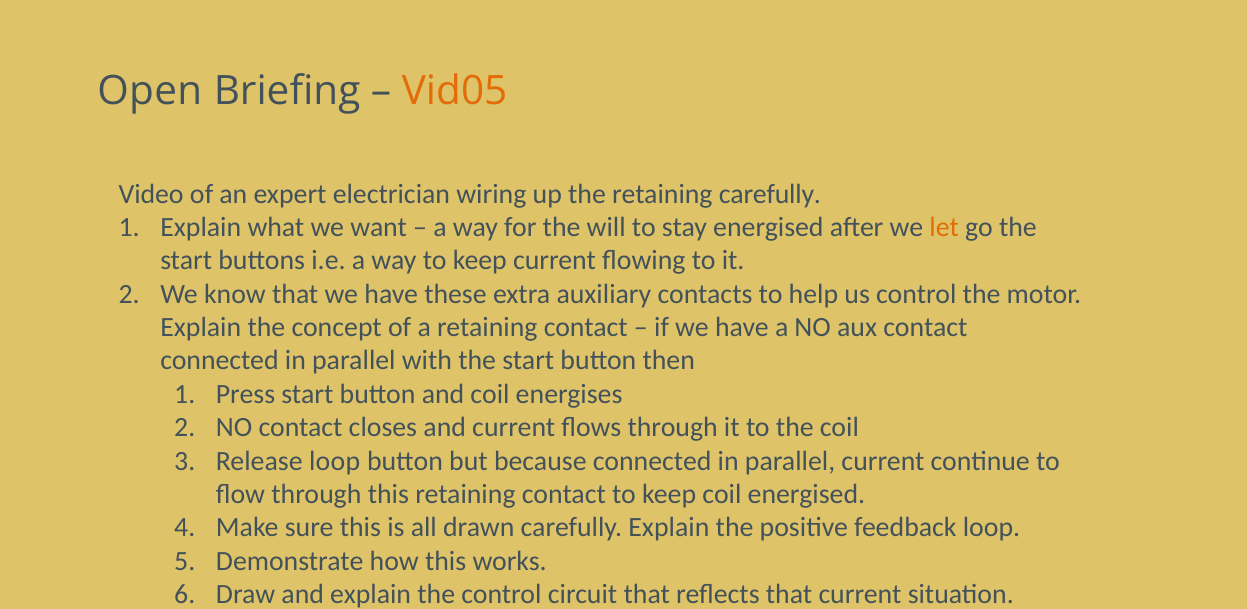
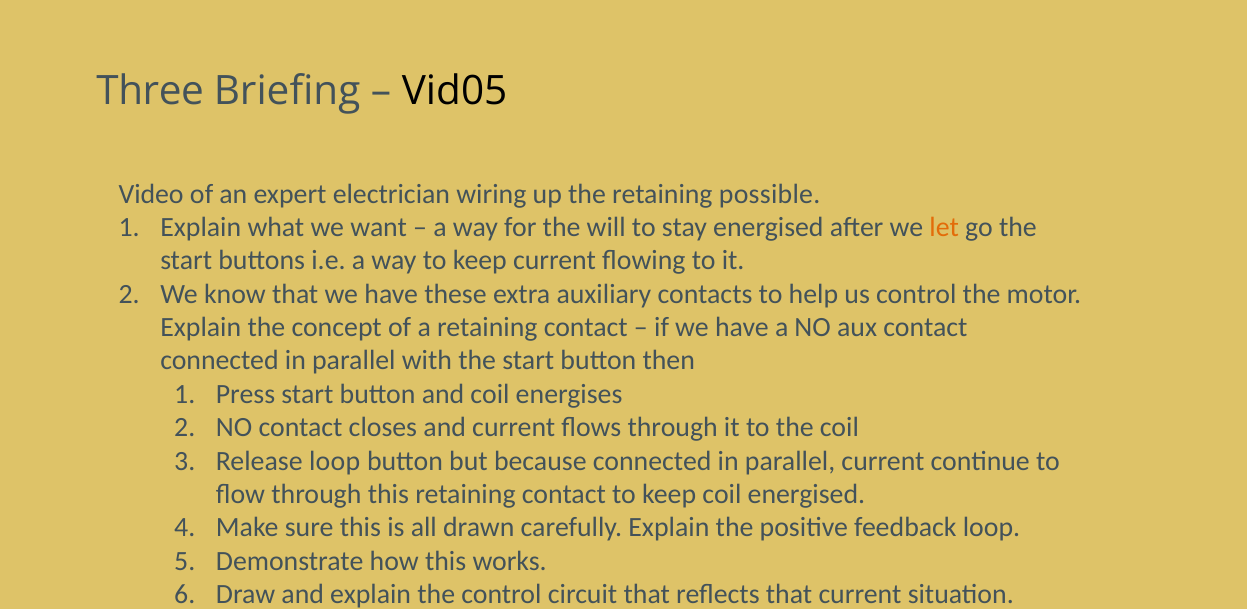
Open: Open -> Three (150, 91)
Vid05 colour: orange -> black (455, 91)
retaining carefully: carefully -> possible (770, 194)
